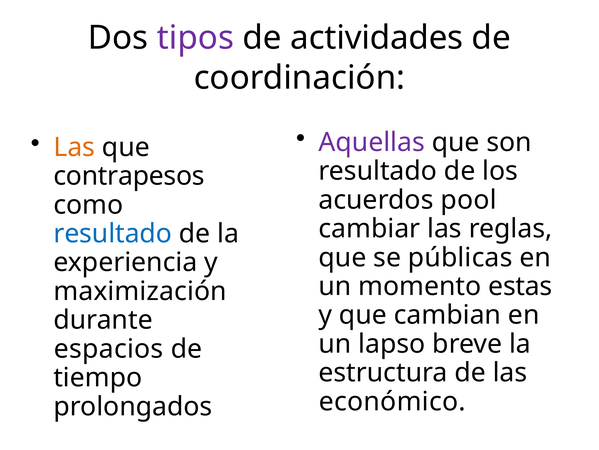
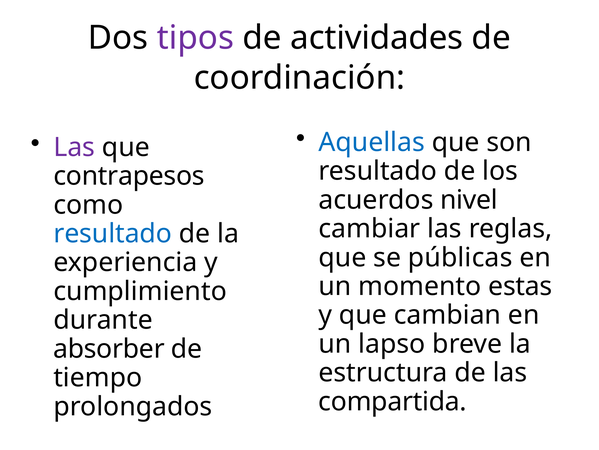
Aquellas colour: purple -> blue (372, 142)
Las colour: orange -> purple (74, 147)
pool: pool -> nivel (469, 200)
maximización: maximización -> cumplimiento (140, 291)
espacios: espacios -> absorber (109, 348)
económico: económico -> compartida (392, 401)
